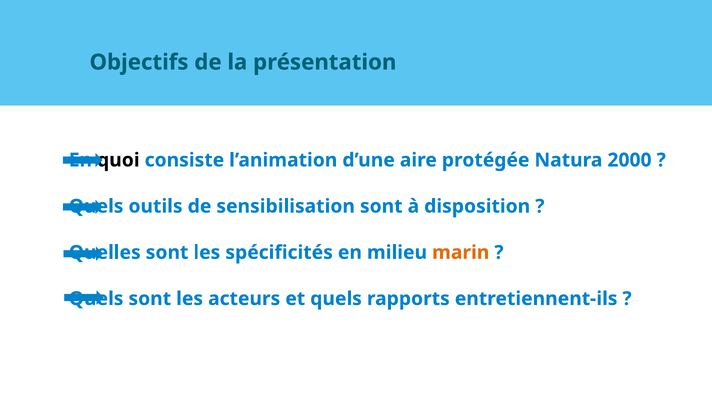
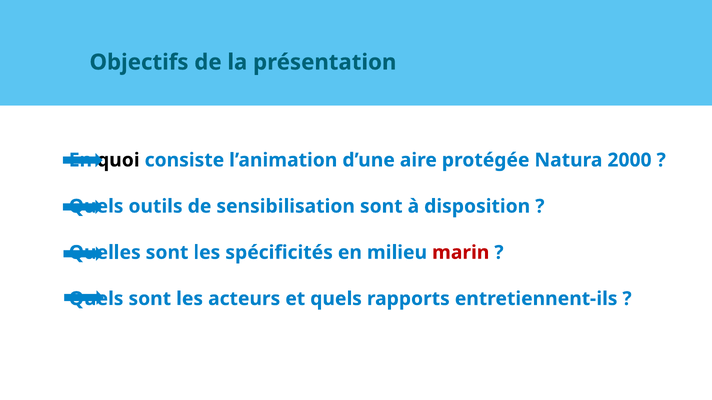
marin colour: orange -> red (461, 253)
